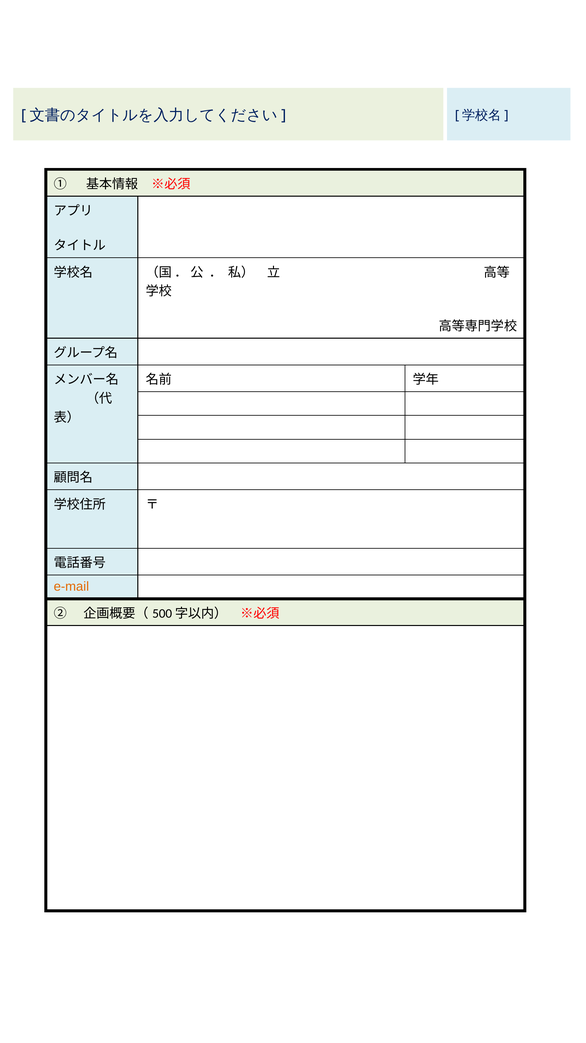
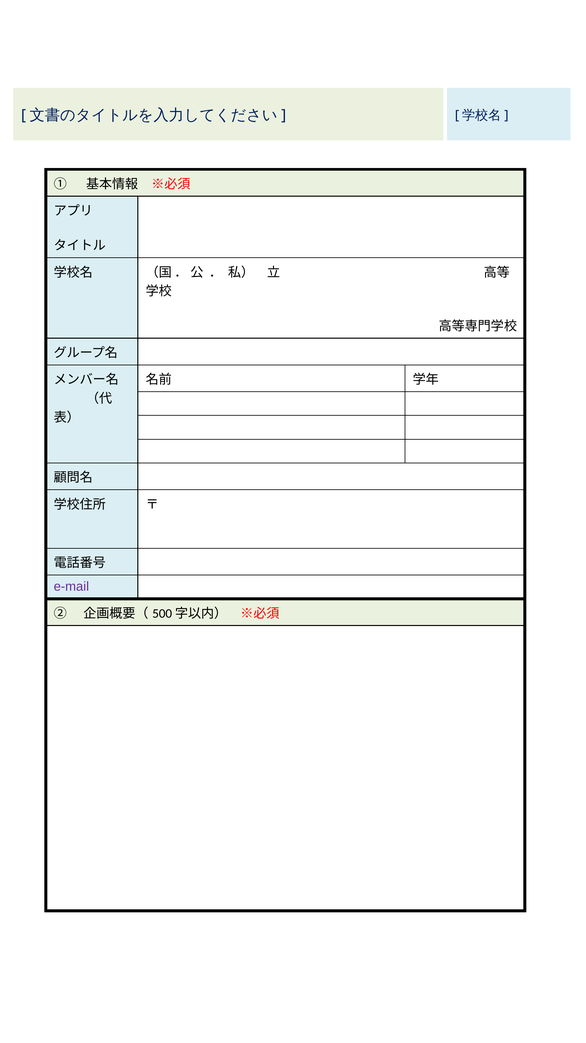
e-mail colour: orange -> purple (71, 586)
